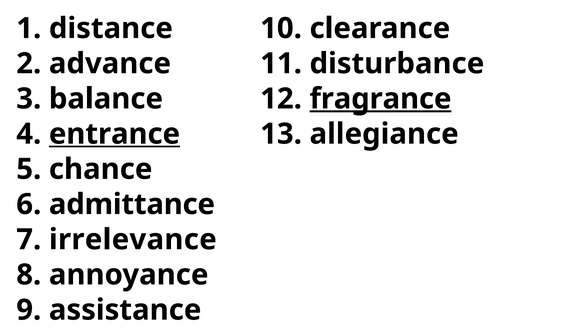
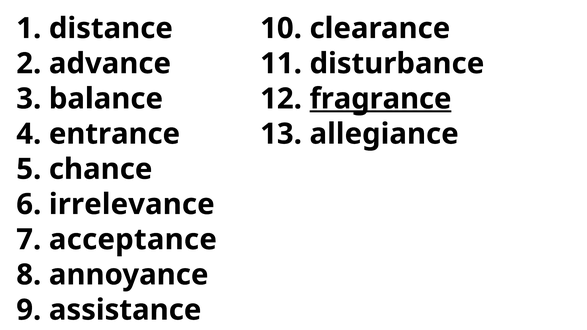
entrance underline: present -> none (114, 134)
admittance: admittance -> irrelevance (132, 204)
irrelevance: irrelevance -> acceptance (133, 240)
